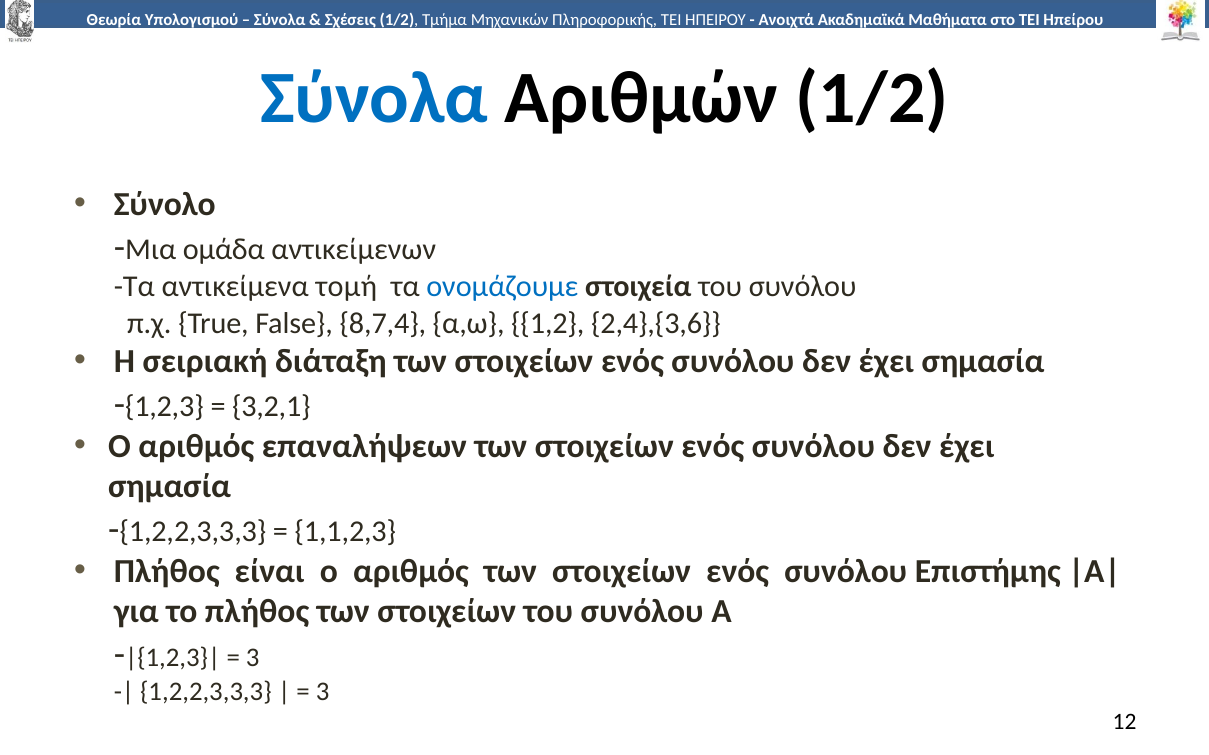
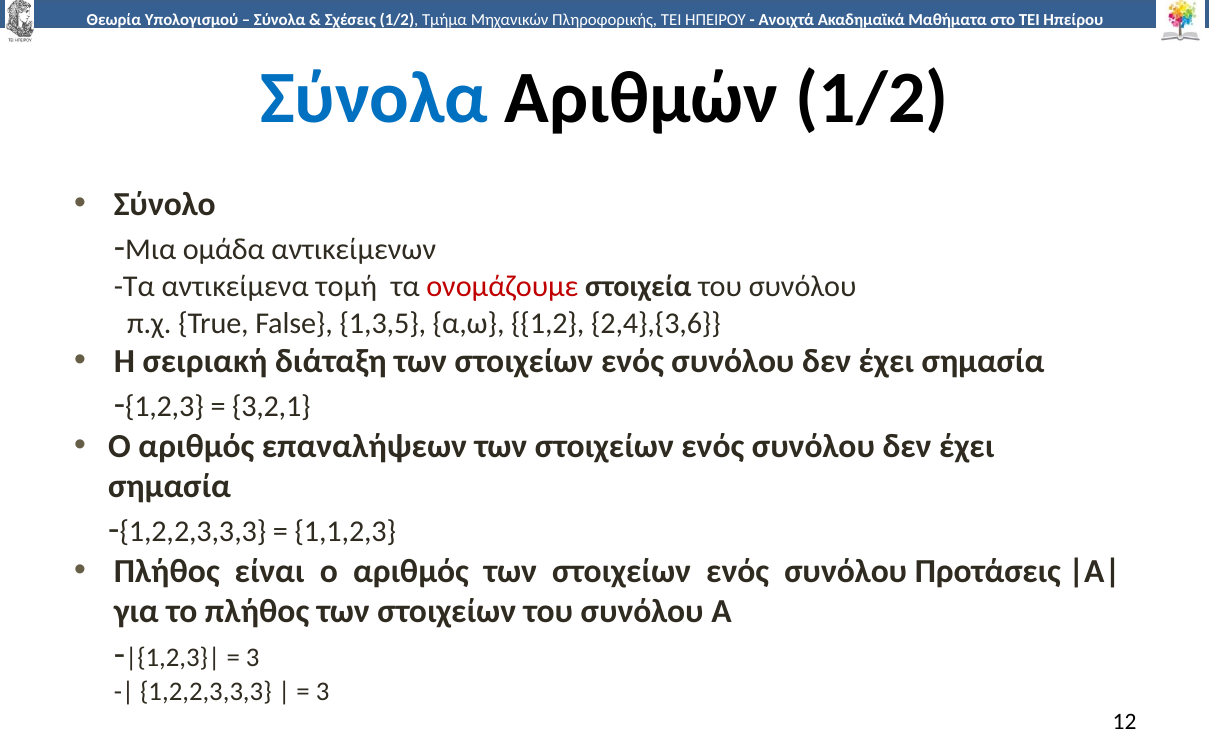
ονομάζουμε colour: blue -> red (502, 287)
8,7,4: 8,7,4 -> 1,3,5 (383, 323)
Επιστήμης: Επιστήμης -> Προτάσεις (988, 572)
